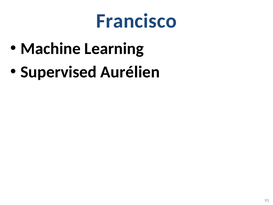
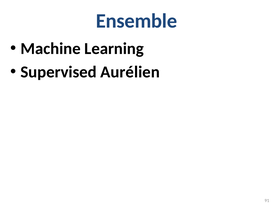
Francisco: Francisco -> Ensemble (137, 21)
